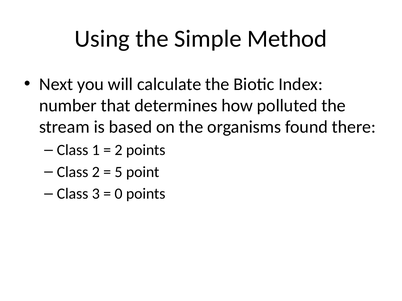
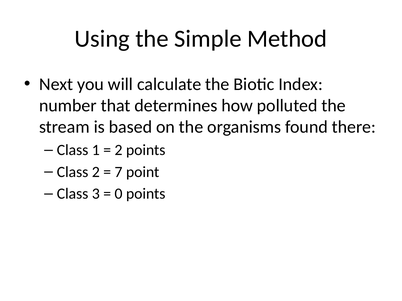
5: 5 -> 7 (119, 172)
